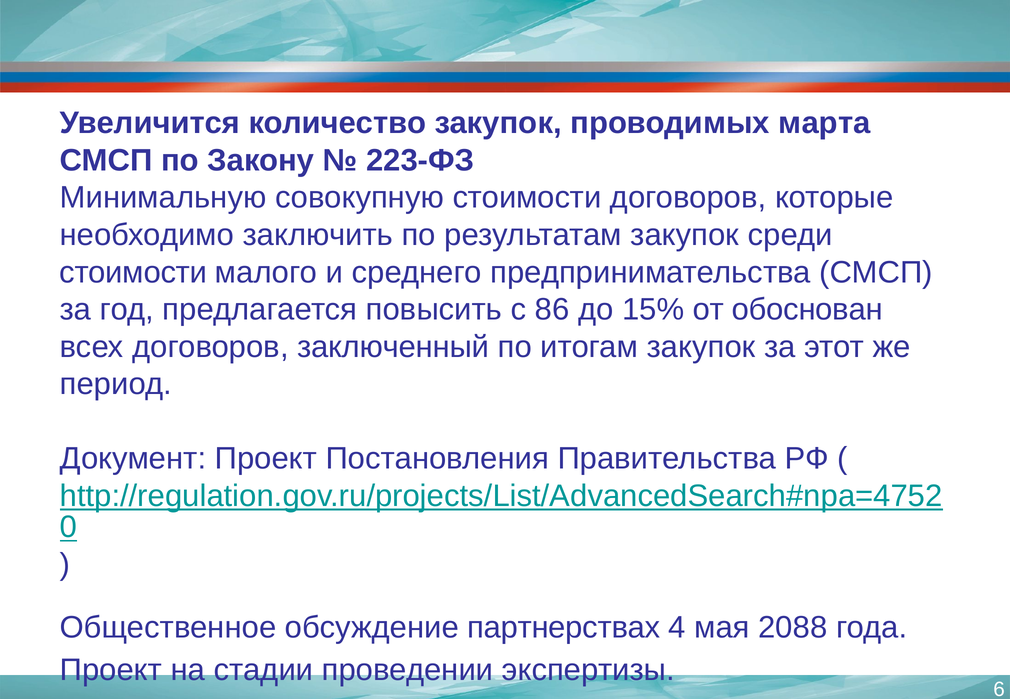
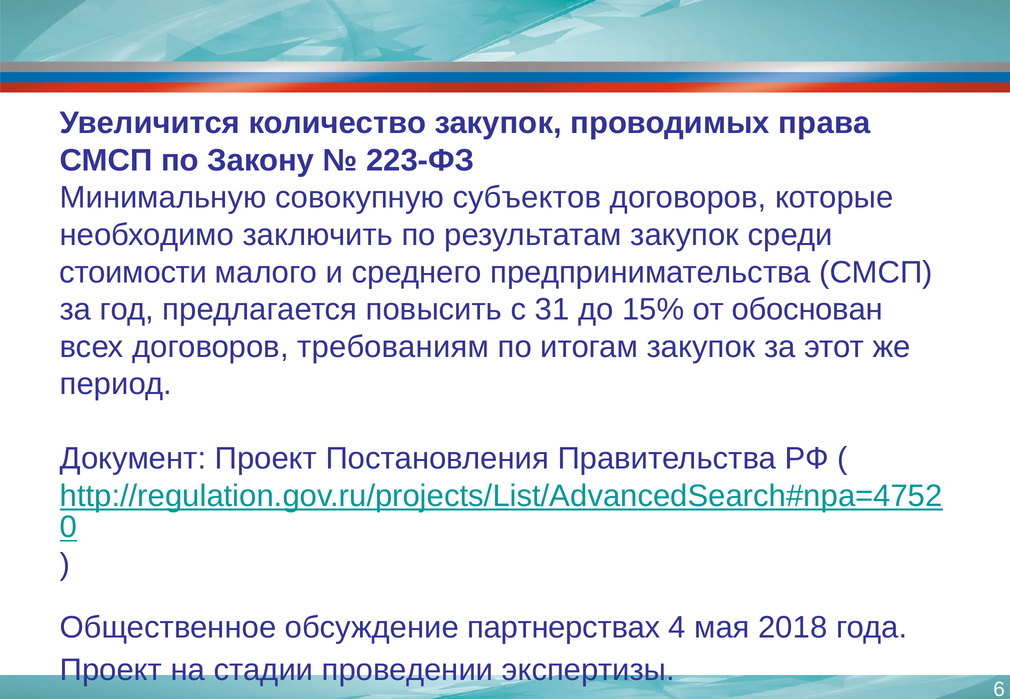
марта: марта -> права (824, 123)
совокупную стоимости: стоимости -> субъектов (527, 198)
86: 86 -> 31 (552, 310)
заключенный: заключенный -> требованиям (393, 347)
2088: 2088 -> 2018 (793, 628)
